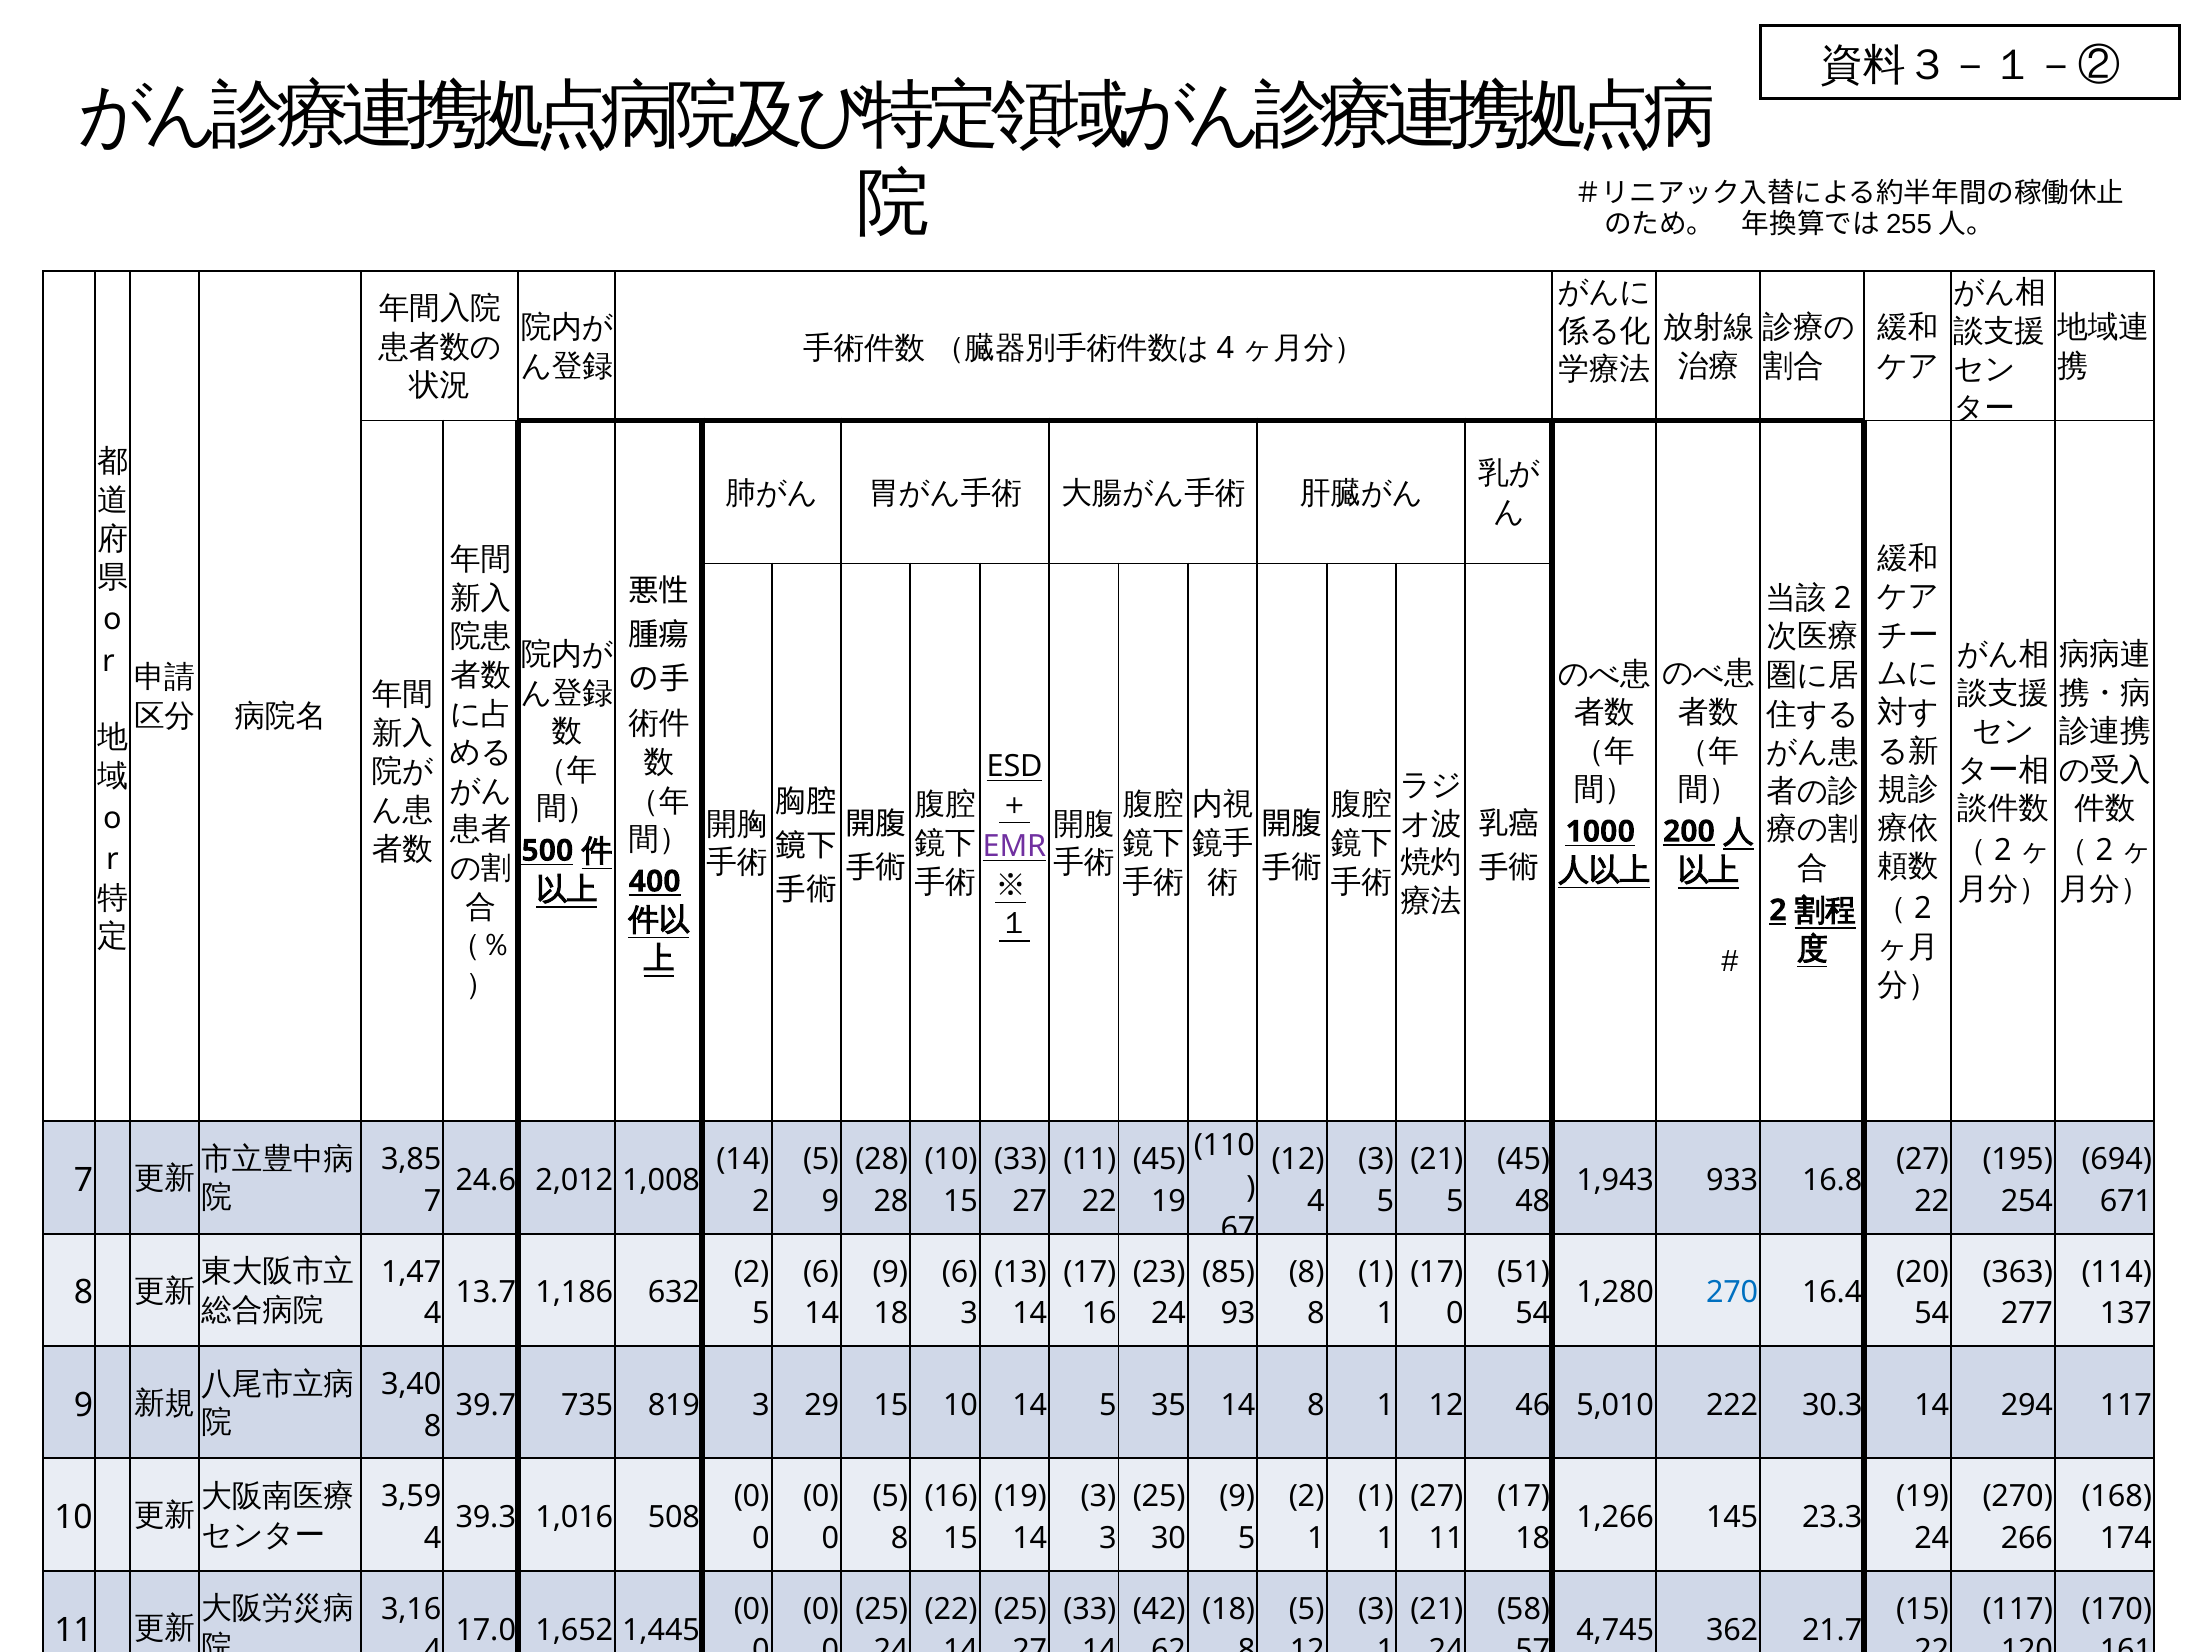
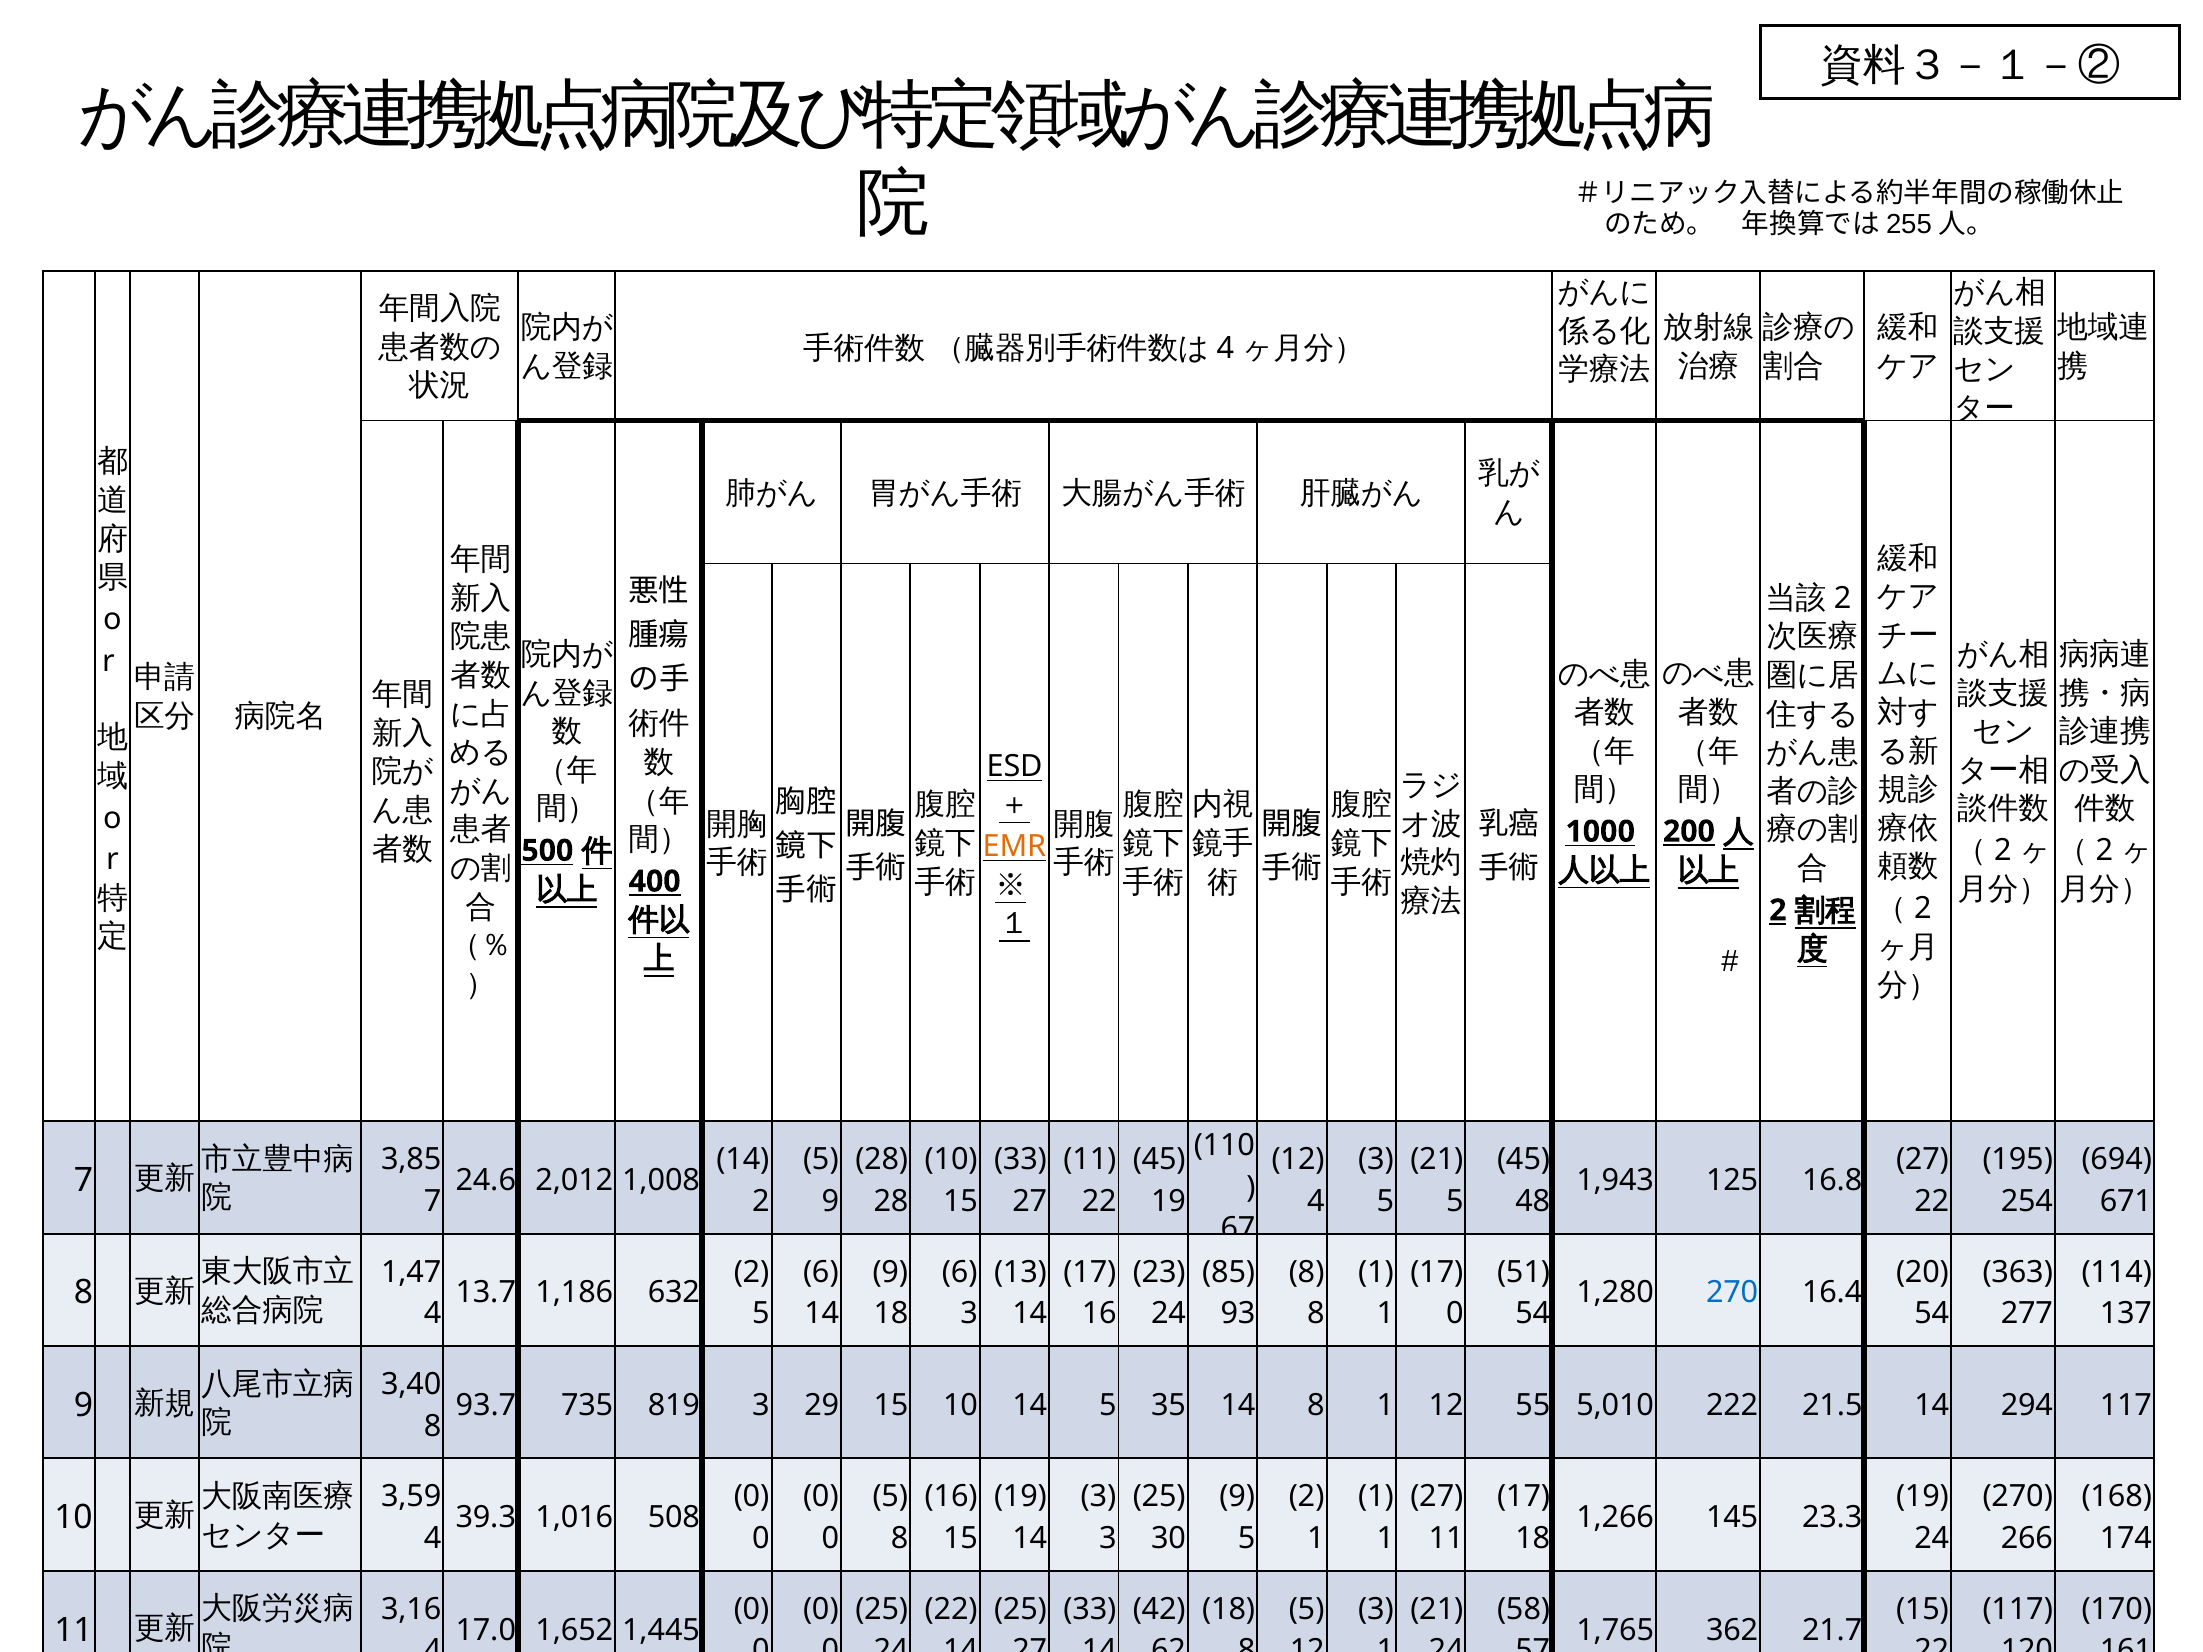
EMR colour: purple -> orange (1014, 847)
933: 933 -> 125 (1732, 1180)
39.7: 39.7 -> 93.7 (486, 1405)
12 46: 46 -> 55 (1533, 1405)
30.3: 30.3 -> 21.5 (1832, 1405)
4,745: 4,745 -> 1,765 (1615, 1630)
